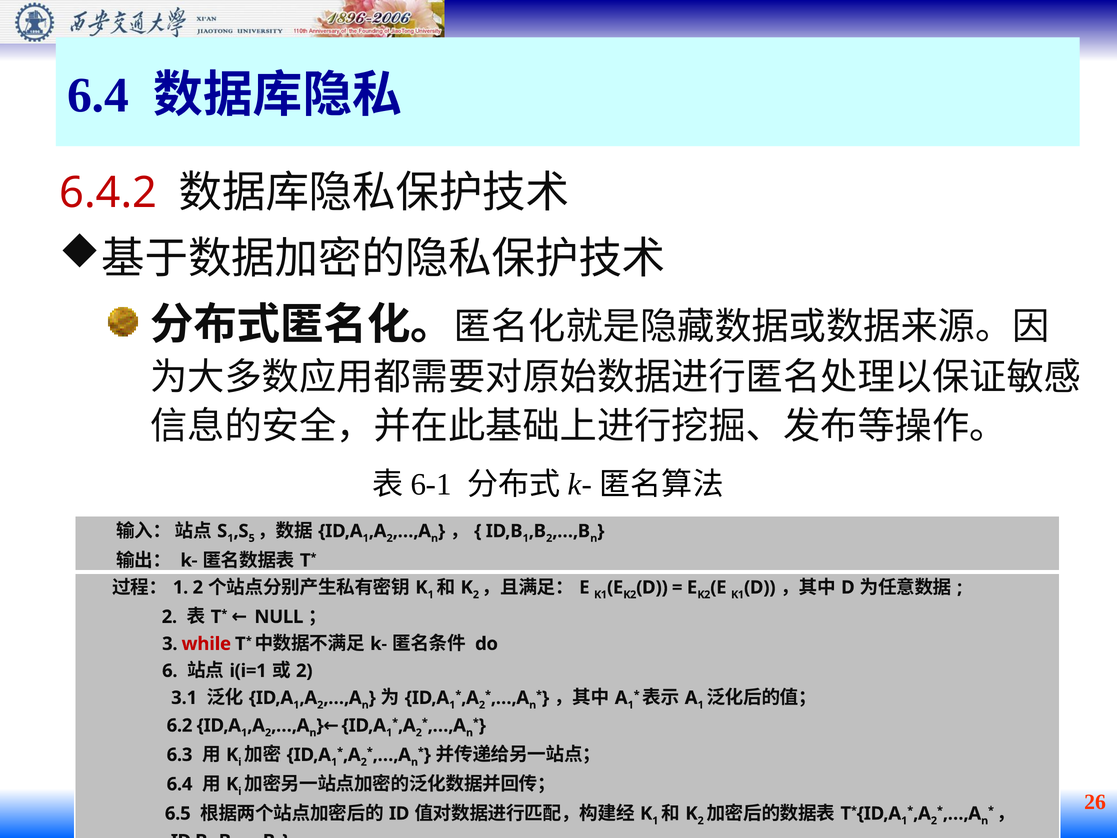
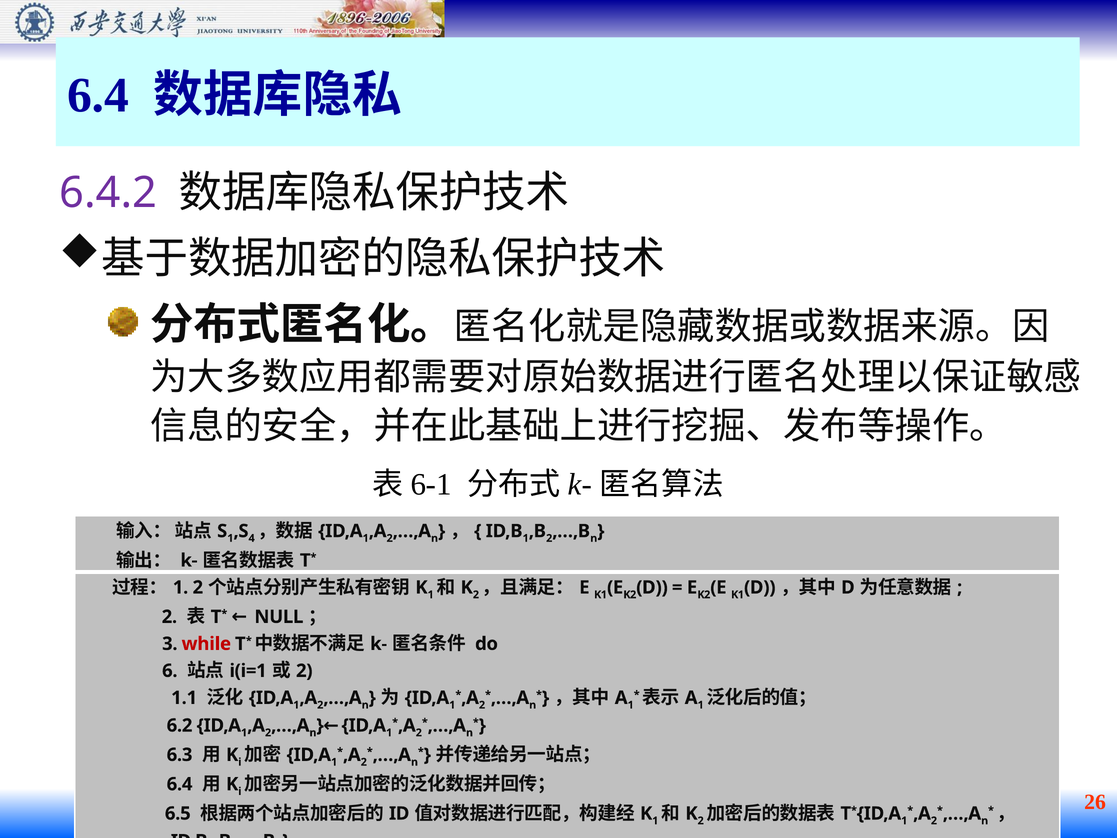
6.4.2 colour: red -> purple (108, 193)
5: 5 -> 4 (252, 538)
3.1: 3.1 -> 1.1 (184, 698)
